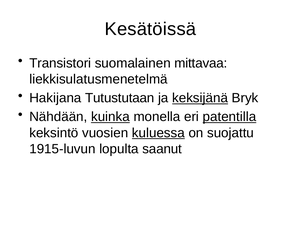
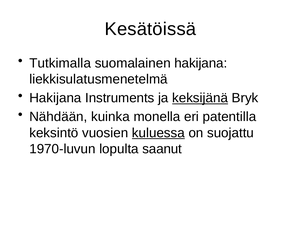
Transistori: Transistori -> Tutkimalla (60, 63)
suomalainen mittavaa: mittavaa -> hakijana (201, 63)
Tutustutaan: Tutustutaan -> Instruments (120, 98)
kuinka underline: present -> none (110, 117)
patentilla underline: present -> none (229, 117)
1915-luvun: 1915-luvun -> 1970-luvun (62, 149)
